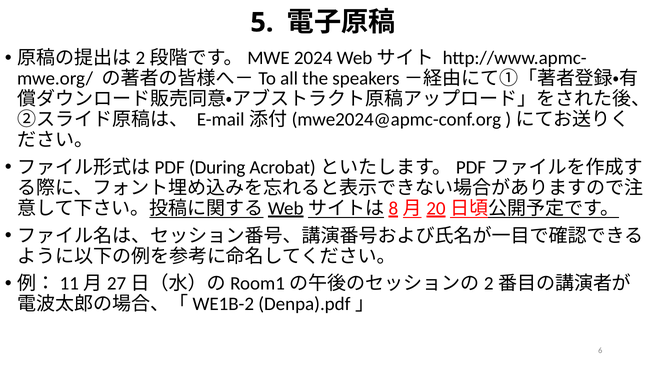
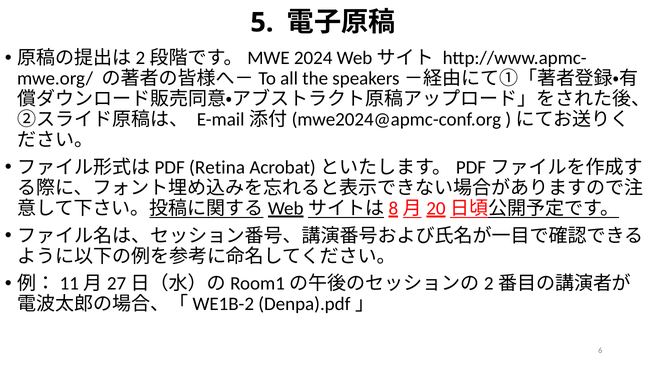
During: During -> Retina (217, 167)
